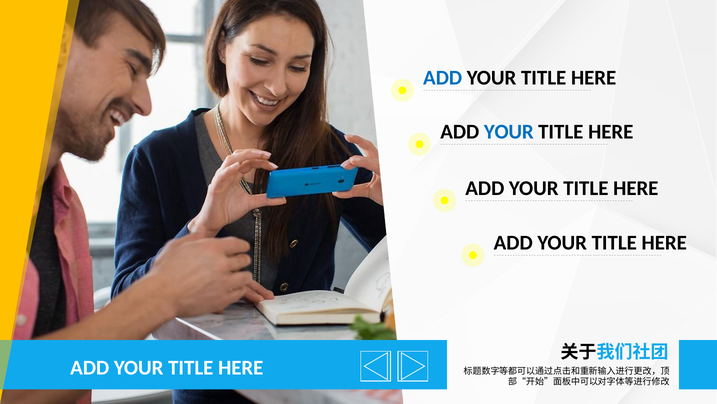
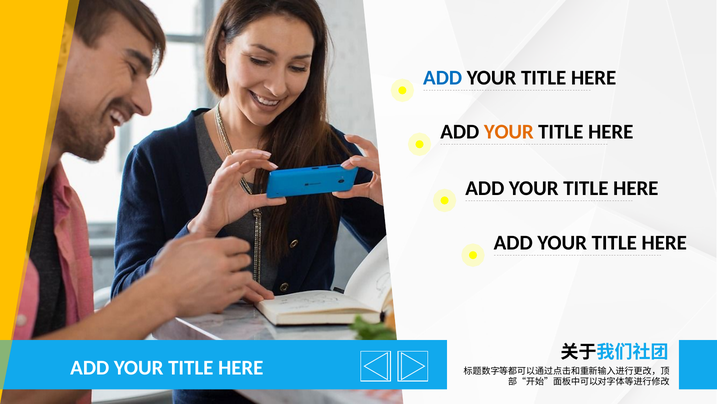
YOUR colour: blue -> orange (509, 132)
